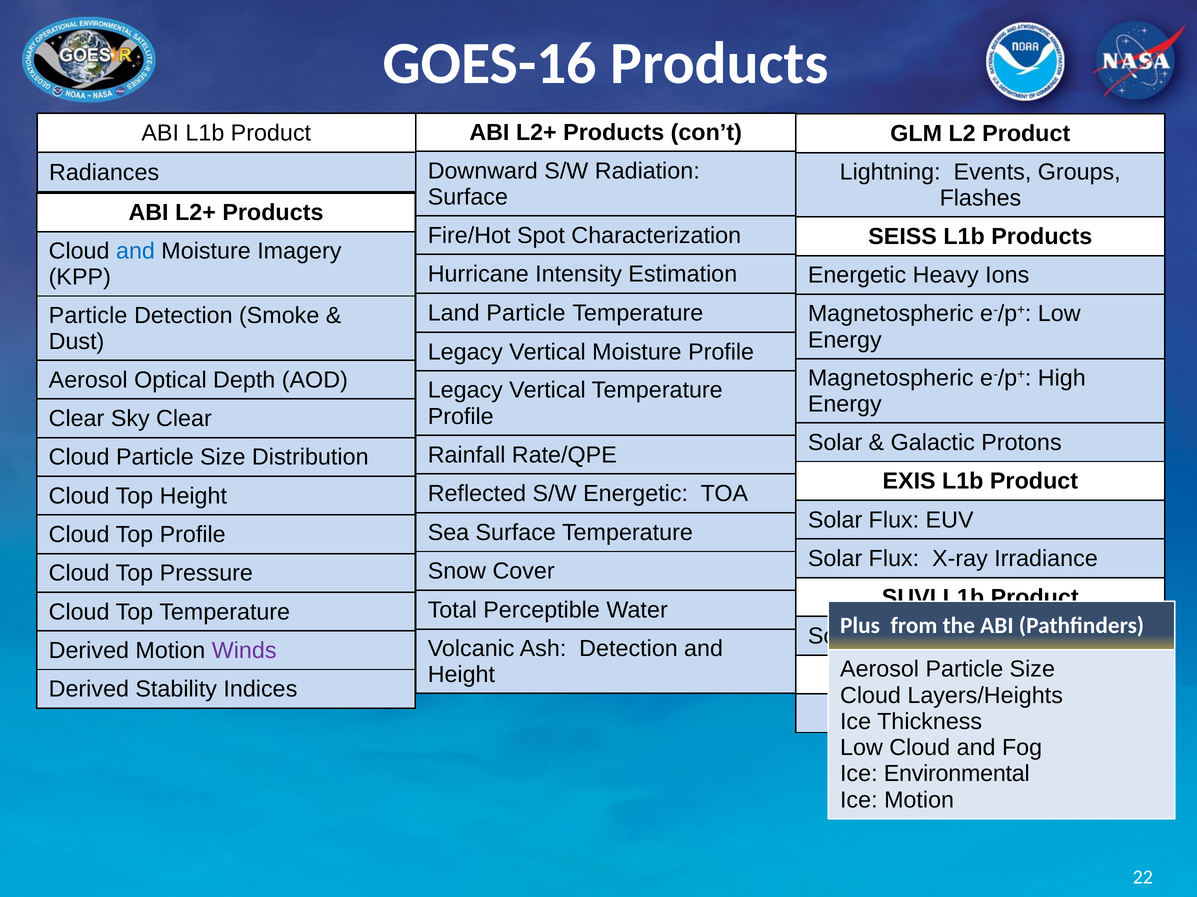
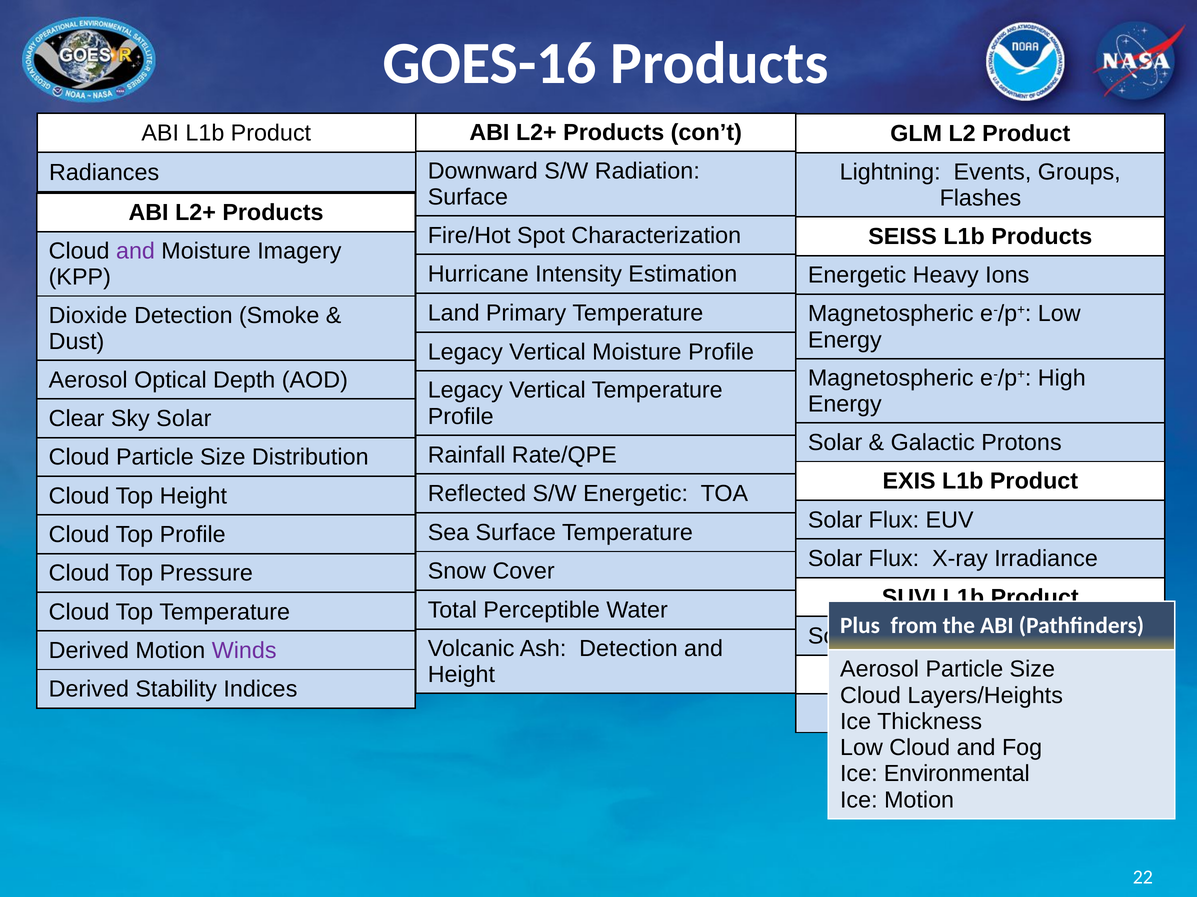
and colour: blue -> purple (135, 251)
Land Particle: Particle -> Primary (526, 313)
Particle: Particle -> Dioxide (88, 316)
Sky Clear: Clear -> Solar (184, 419)
